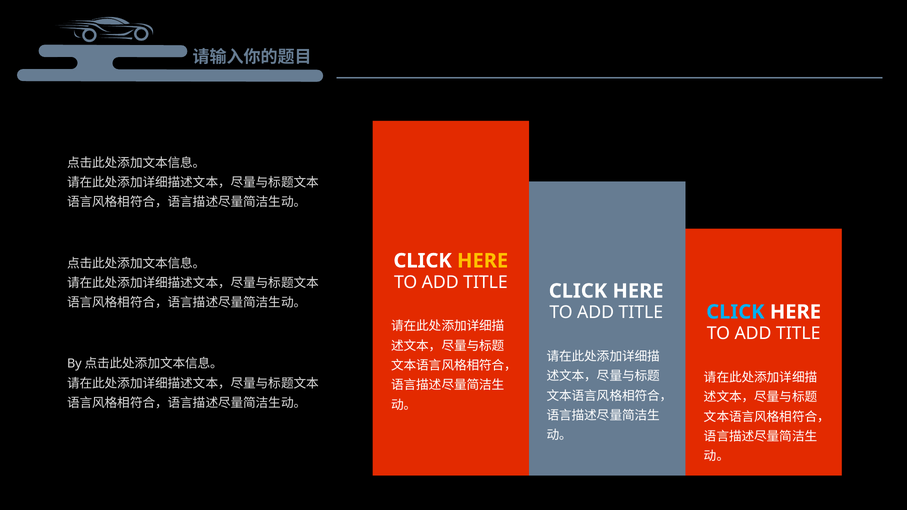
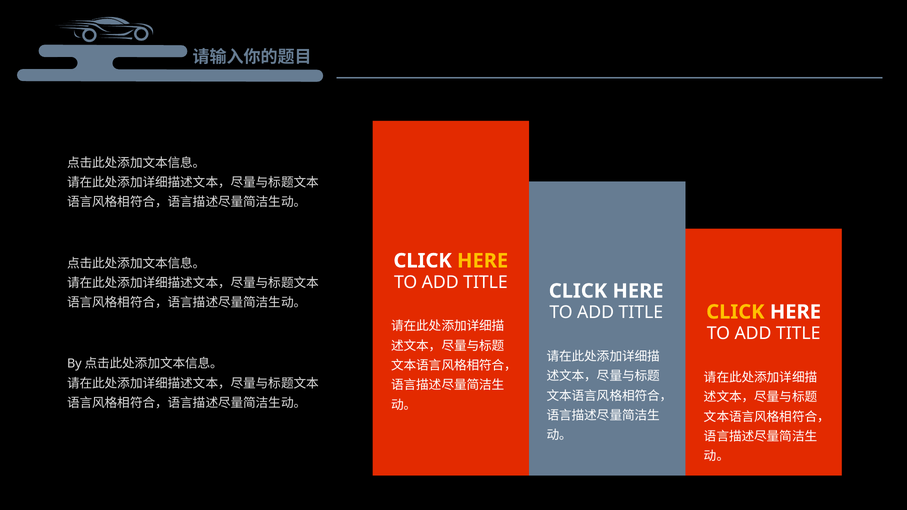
CLICK colour: light blue -> yellow (735, 312)
